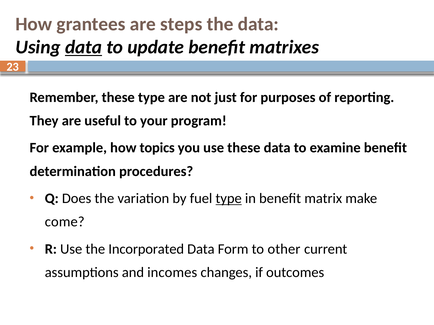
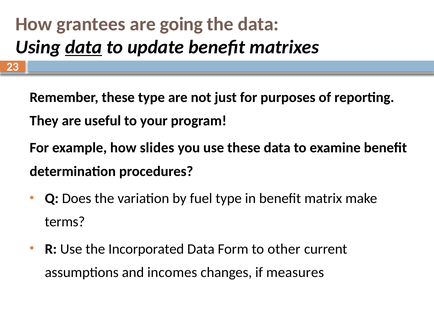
steps: steps -> going (181, 24)
topics: topics -> slides (157, 148)
type underline: present -> none (229, 199)
come: come -> terms (65, 222)
outcomes: outcomes -> measures (295, 273)
